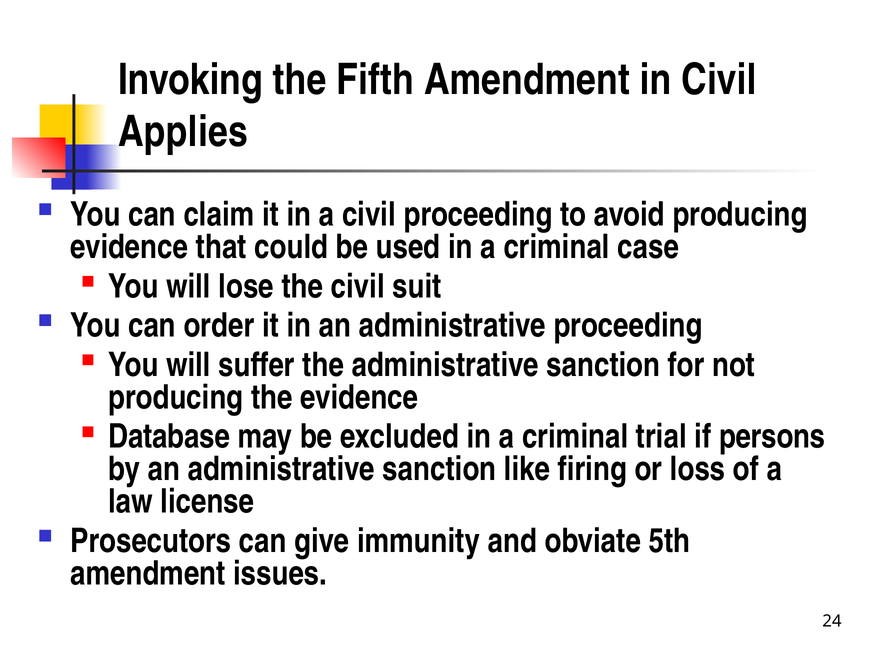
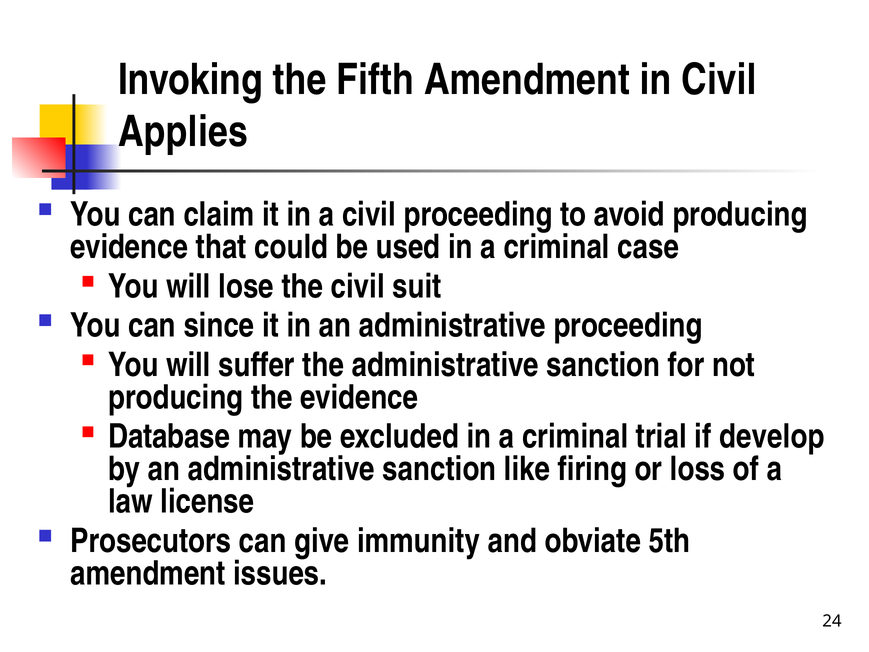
order: order -> since (219, 326)
persons: persons -> develop (772, 437)
